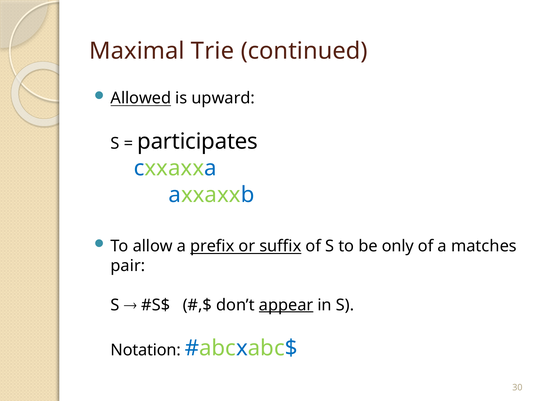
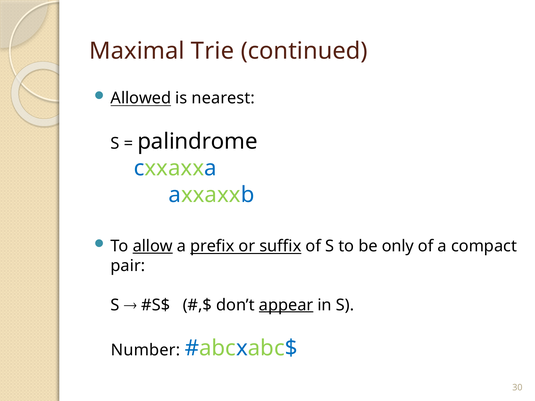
upward: upward -> nearest (223, 98)
participates: participates -> palindrome (198, 141)
allow underline: none -> present (153, 246)
matches: matches -> compact (484, 246)
Notation: Notation -> Number (146, 350)
